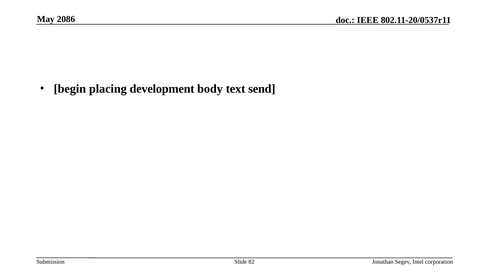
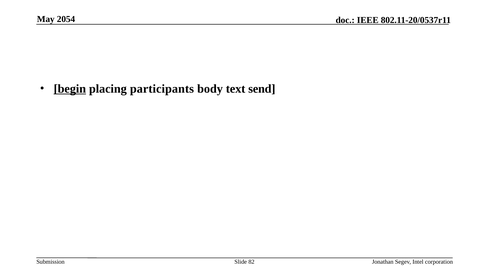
2086: 2086 -> 2054 (66, 19)
begin underline: none -> present (70, 89)
development: development -> participants (162, 89)
